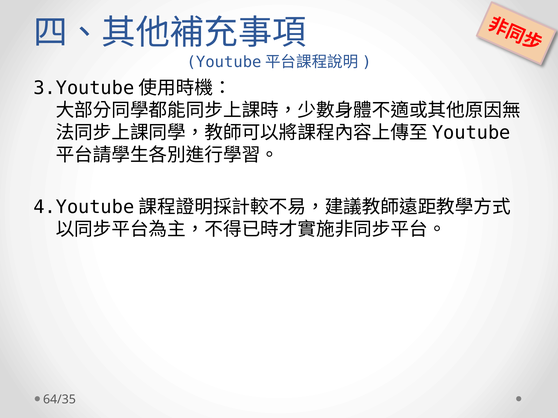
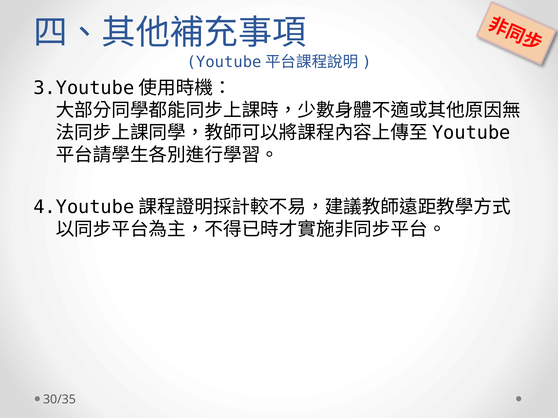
64/35: 64/35 -> 30/35 (59, 400)
